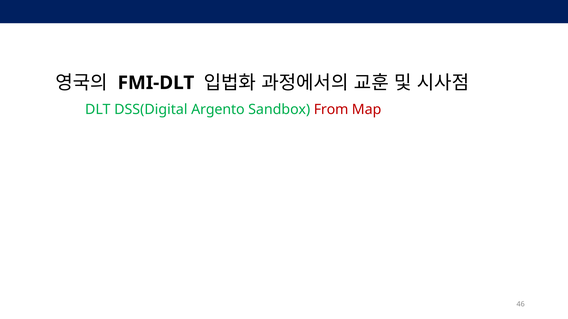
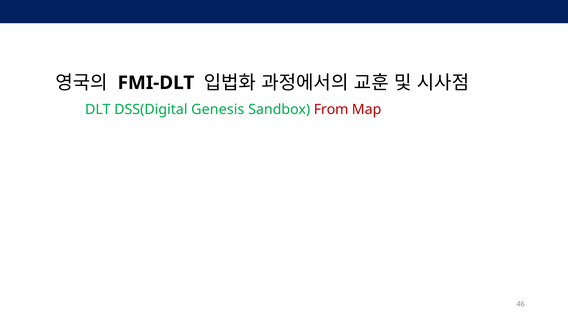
Argento: Argento -> Genesis (218, 110)
